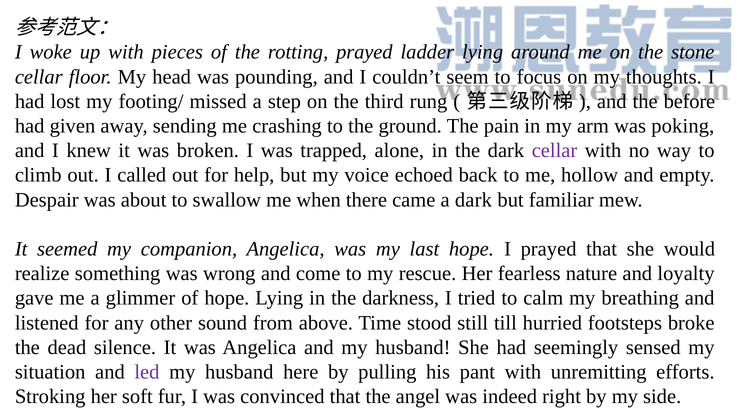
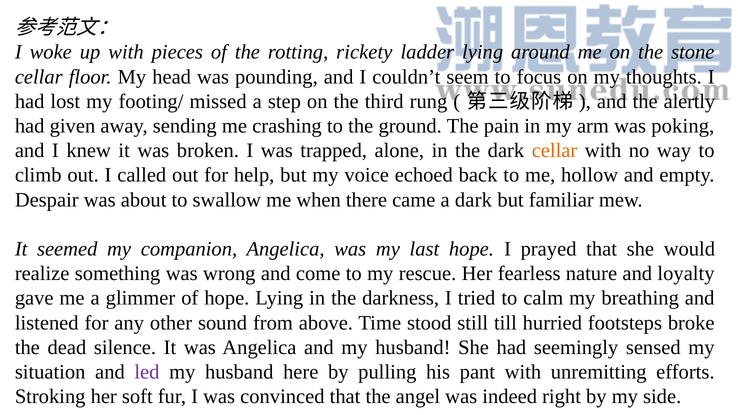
rotting prayed: prayed -> rickety (364, 52)
before: before -> alertly (689, 101)
cellar colour: purple -> orange (555, 151)
